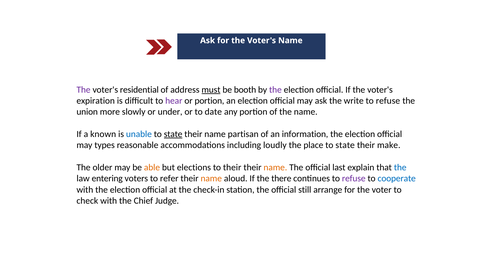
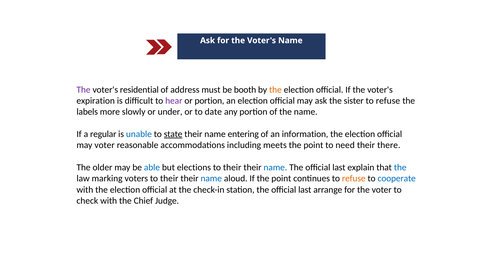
must underline: present -> none (211, 90)
the colour: purple -> orange (275, 90)
write: write -> sister (354, 101)
union: union -> labels (87, 112)
known: known -> regular (103, 134)
partisan: partisan -> entering (243, 134)
may types: types -> voter (105, 145)
loudly: loudly -> meets (275, 145)
place: place -> point (313, 145)
state: state -> need (345, 145)
make: make -> there (389, 145)
able colour: orange -> blue (152, 167)
name colour: orange -> blue (275, 167)
entering: entering -> marking (107, 178)
voters to refer: refer -> their (169, 178)
name colour: orange -> blue (211, 178)
If the there: there -> point (281, 178)
refuse colour: purple -> orange (354, 178)
station the official still: still -> last (305, 190)
